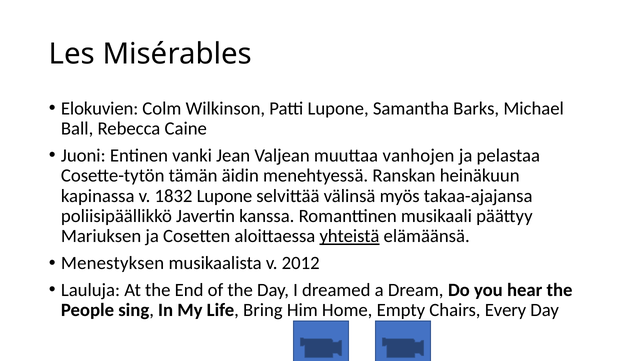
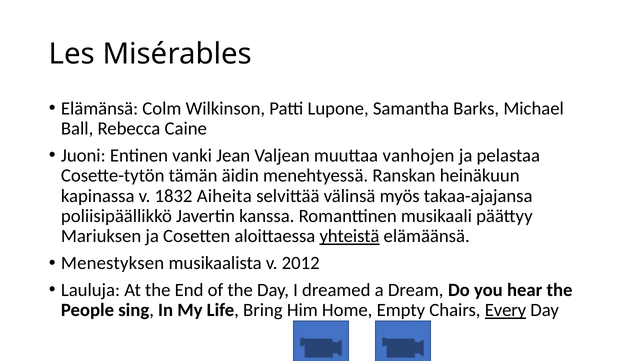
Elokuvien: Elokuvien -> Elämänsä (100, 109)
1832 Lupone: Lupone -> Aiheita (224, 196)
Every underline: none -> present (505, 310)
